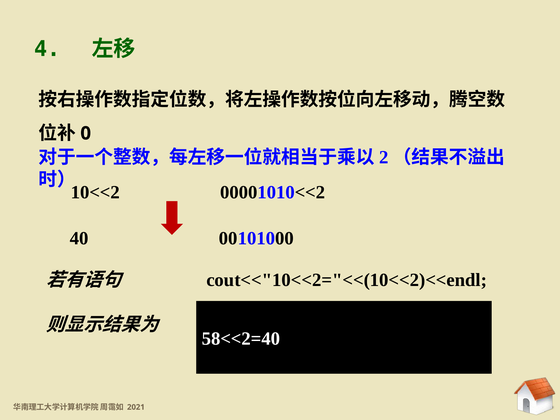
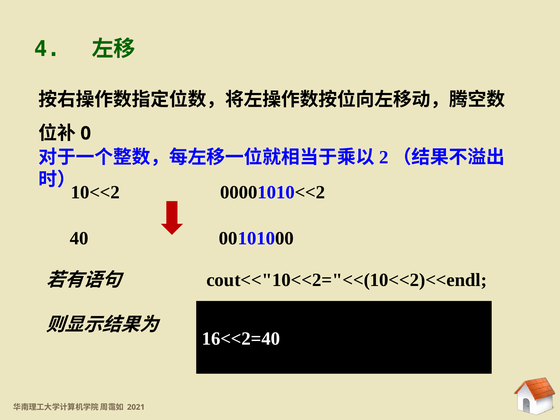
58<<2=40: 58<<2=40 -> 16<<2=40 (241, 339)
